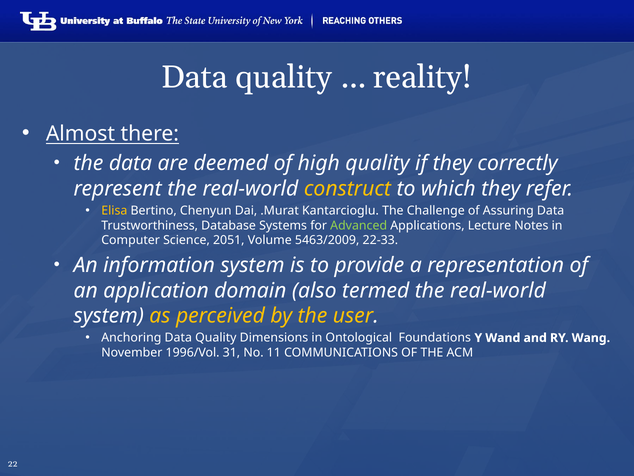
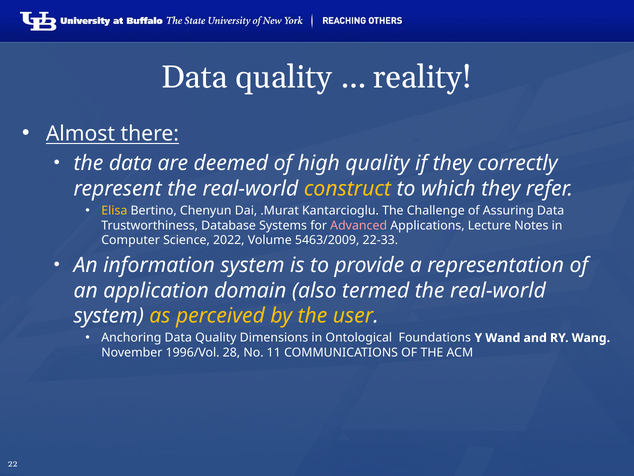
Advanced colour: light green -> pink (359, 225)
2051: 2051 -> 2022 (229, 240)
31: 31 -> 28 (231, 352)
